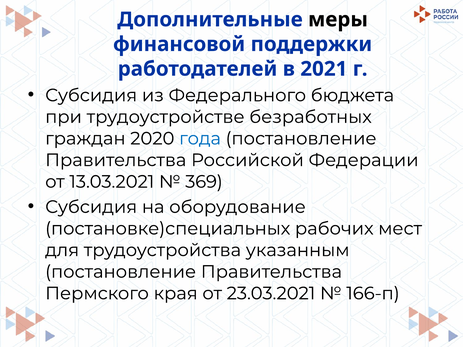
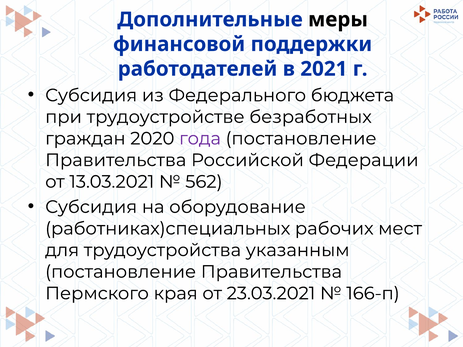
года colour: blue -> purple (200, 139)
369: 369 -> 562 (204, 182)
постановке)специальных: постановке)специальных -> работниках)специальных (168, 229)
